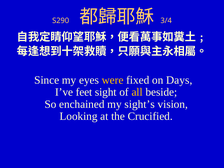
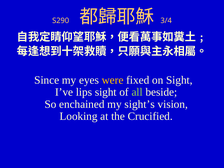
on Days: Days -> Sight (179, 80)
feet: feet -> lips (84, 92)
all colour: yellow -> light green (137, 92)
